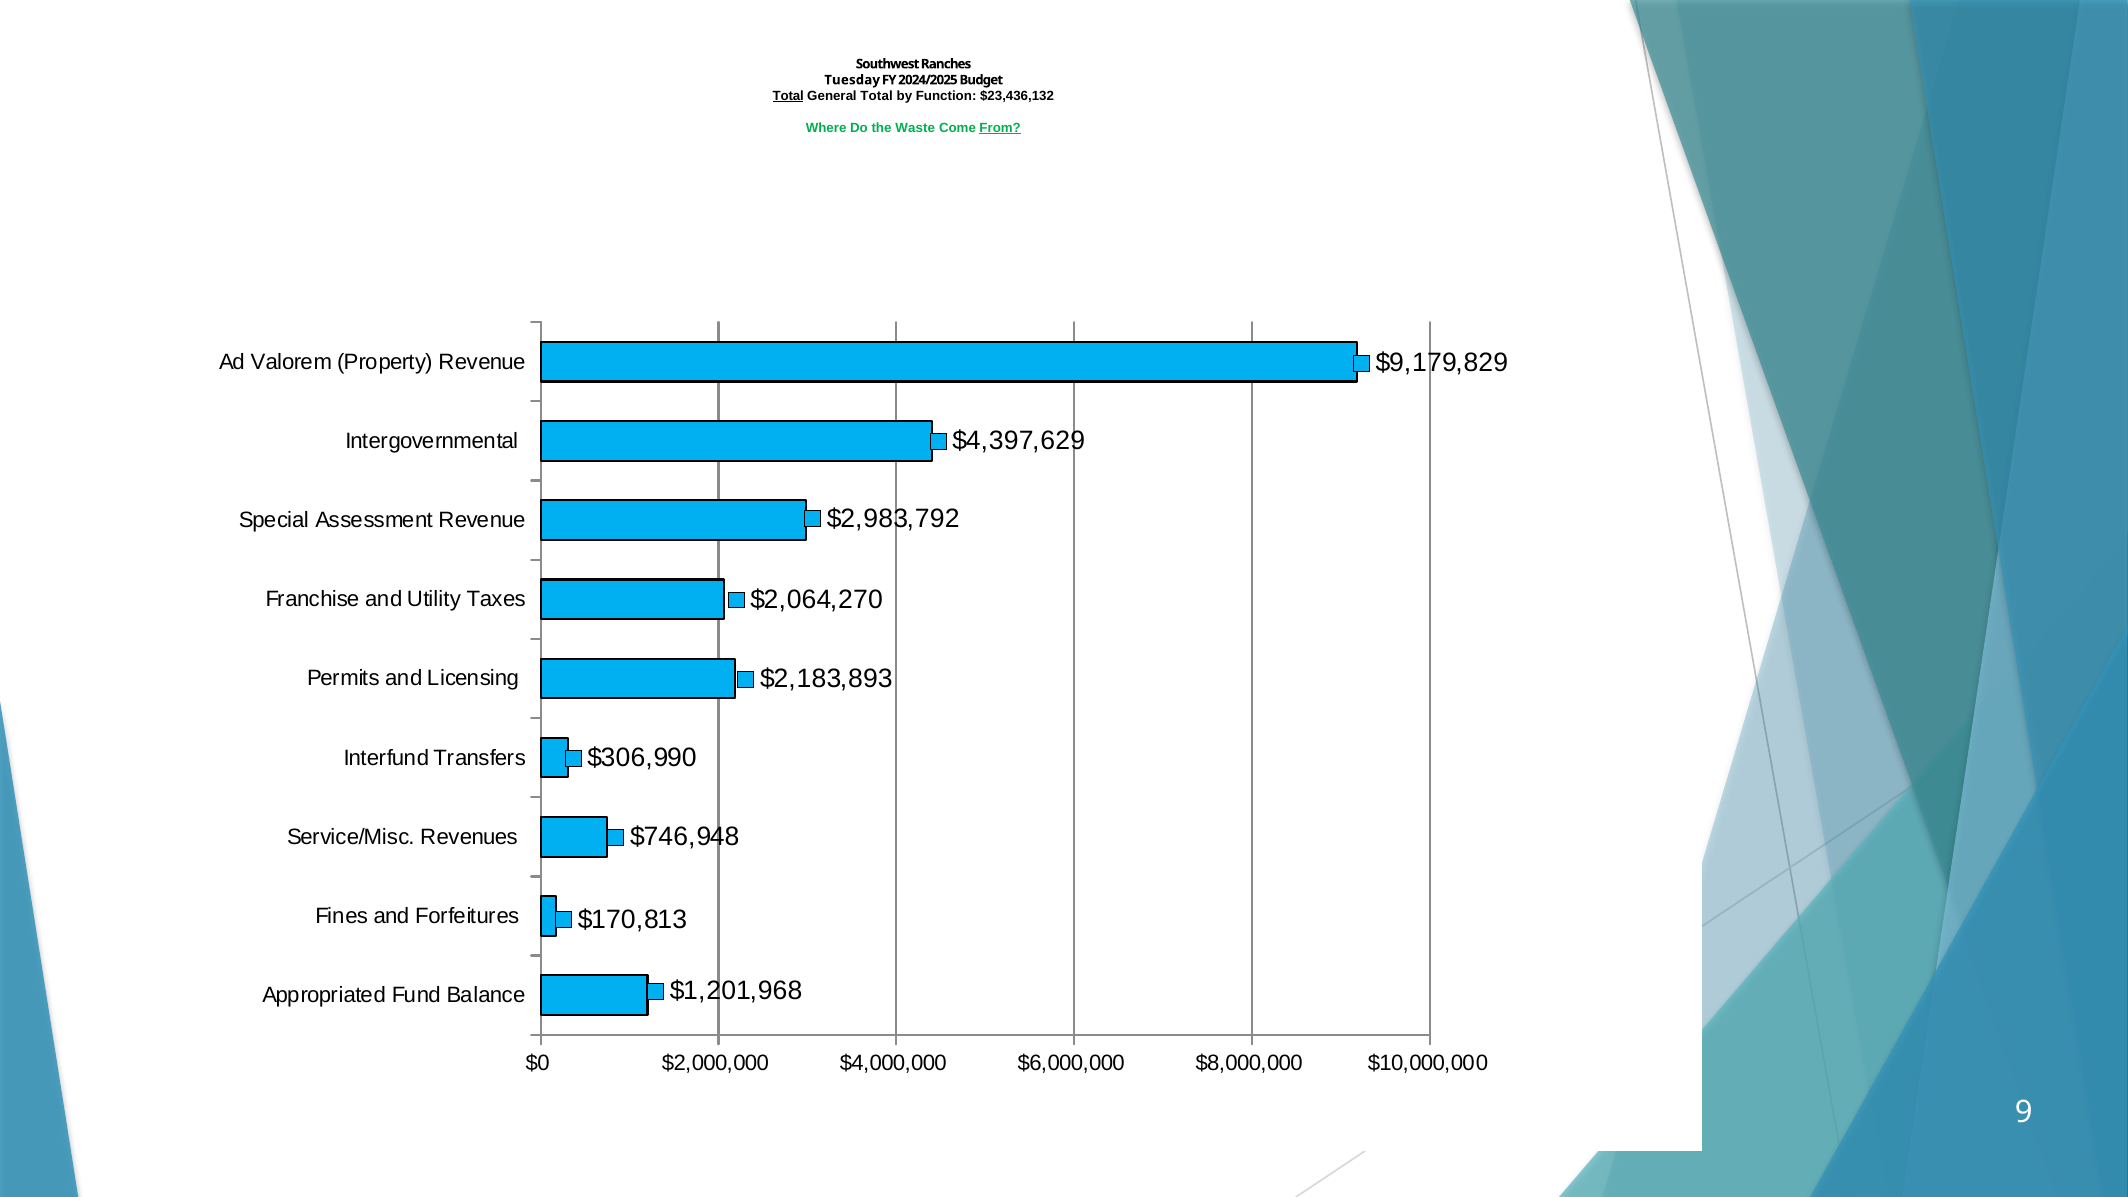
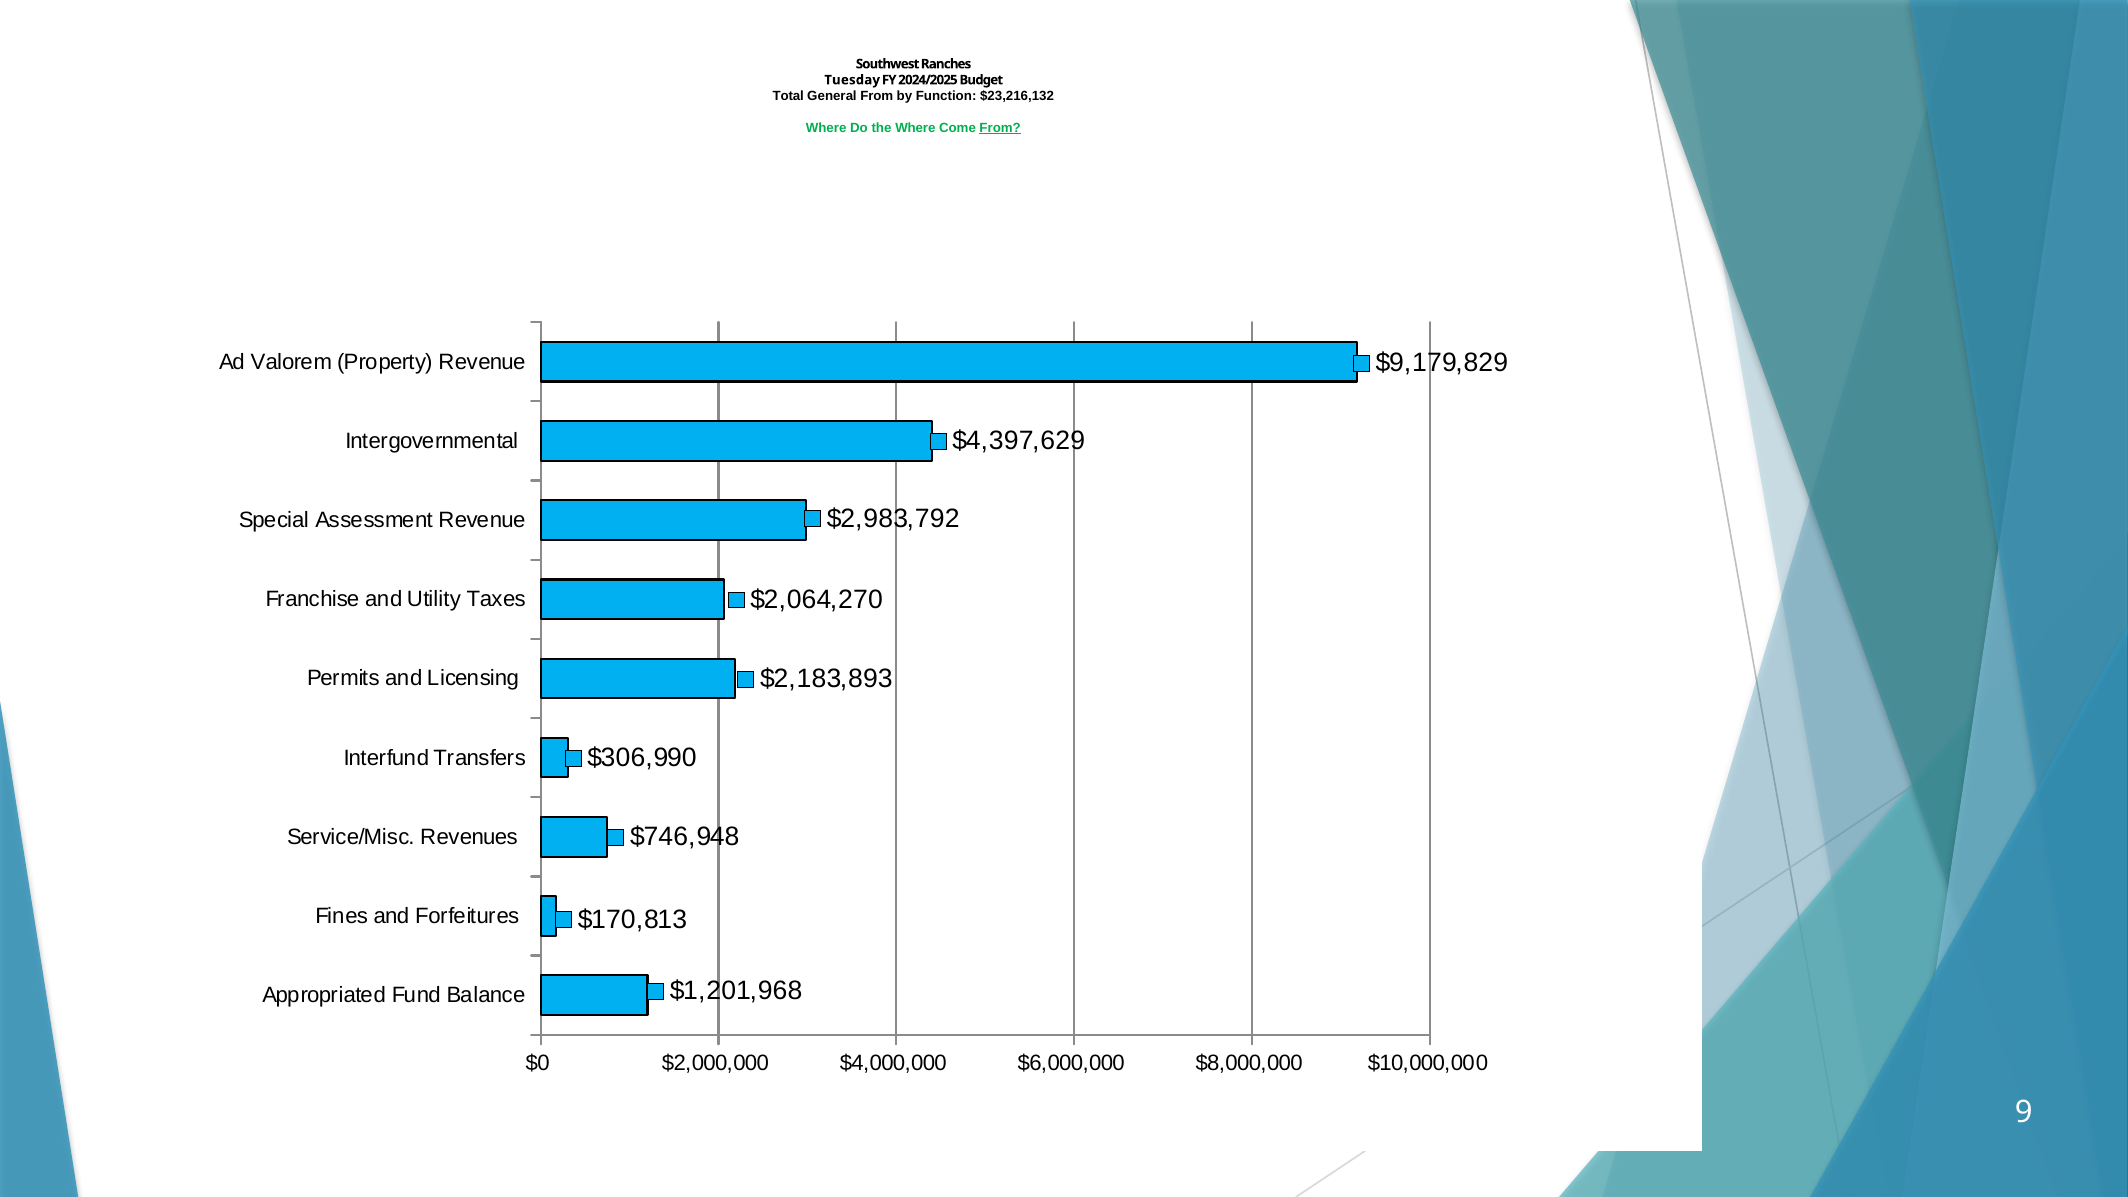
Total underline: present -> none (788, 96)
General Total: Total -> From (877, 96)
$23,436,132: $23,436,132 -> $23,216,132 (1017, 96)
the Waste: Waste -> Where (915, 128)
